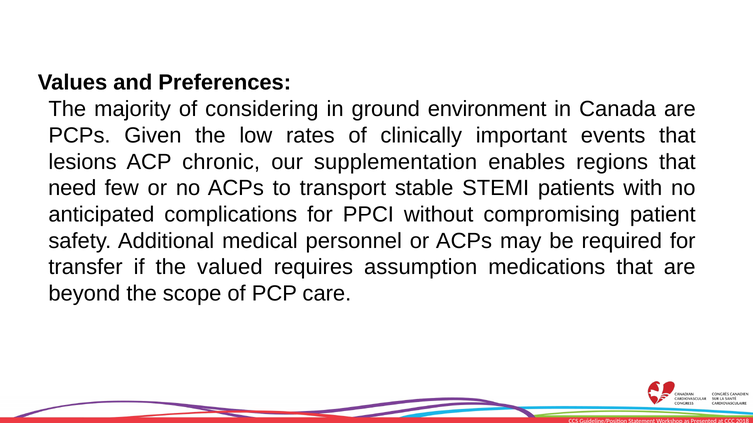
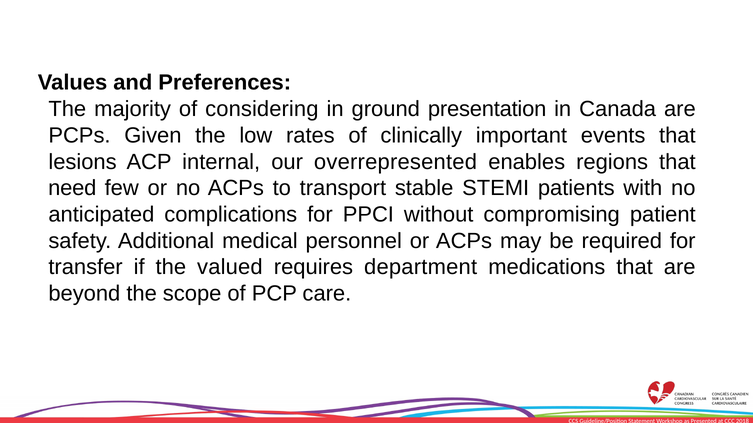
environment: environment -> presentation (487, 109)
chronic: chronic -> internal (221, 162)
supplementation: supplementation -> overrepresented (395, 162)
assumption: assumption -> department (421, 267)
